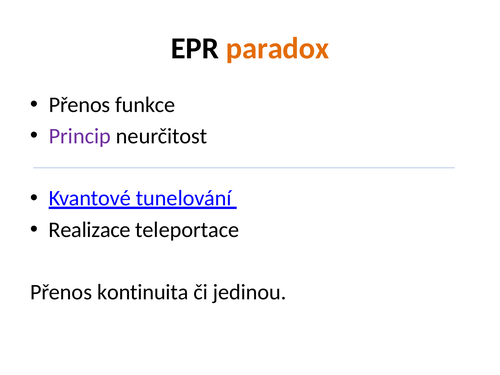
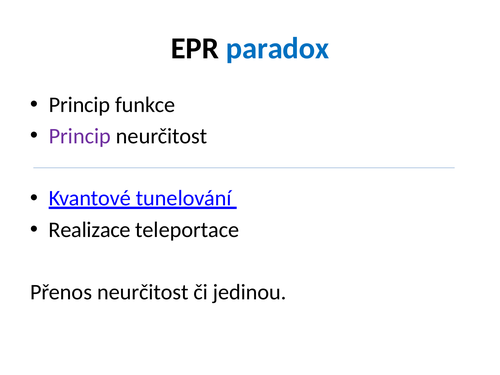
paradox colour: orange -> blue (278, 48)
Přenos: Přenos -> Princip (80, 105)
Přenos kontinuita: kontinuita -> neurčitost (143, 292)
